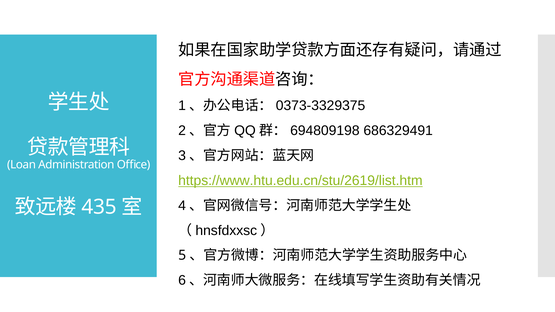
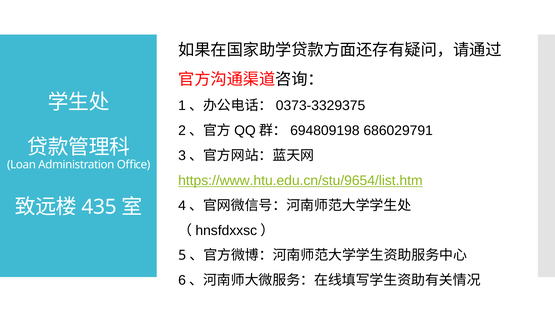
686329491: 686329491 -> 686029791 (398, 131)
https://www.htu.edu.cn/stu/2619/list.htm: https://www.htu.edu.cn/stu/2619/list.htm -> https://www.htu.edu.cn/stu/9654/list.htm (300, 181)
